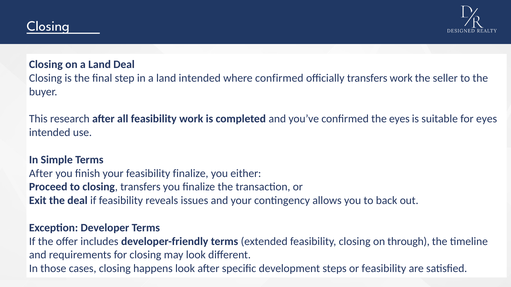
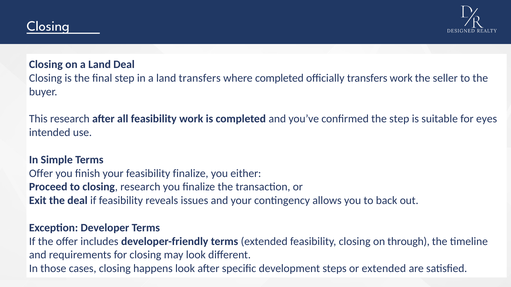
land intended: intended -> transfers (200, 78)
where confirmed: confirmed -> completed (279, 78)
the eyes: eyes -> step (399, 119)
After: After -> Offer (41, 174)
closing transfers: transfers -> research (140, 187)
or feasibility: feasibility -> extended (384, 269)
